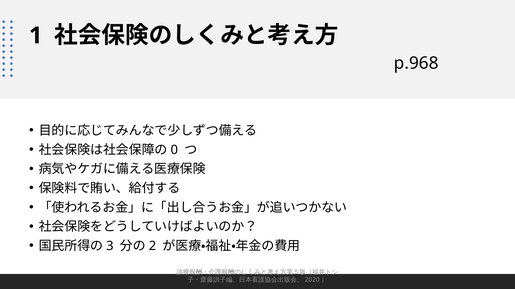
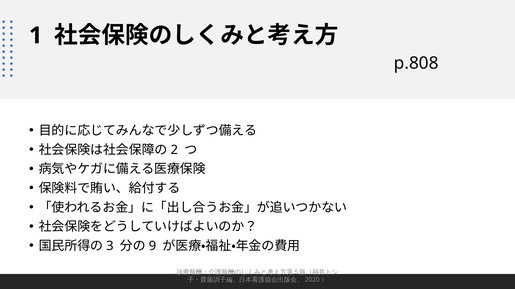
p.968: p.968 -> p.808 (416, 63)
0: 0 -> 2 (174, 150)
2: 2 -> 9 (152, 246)
